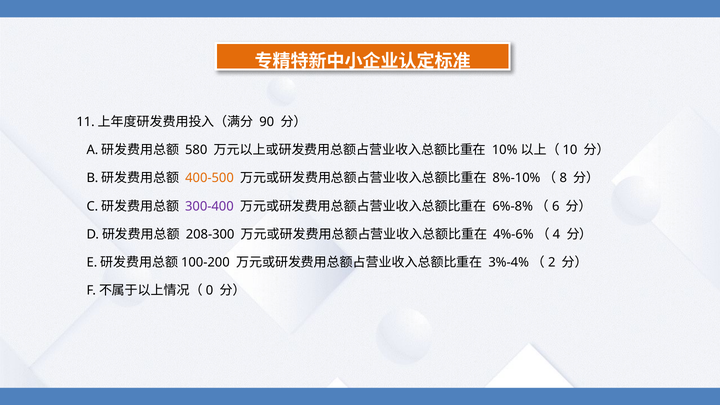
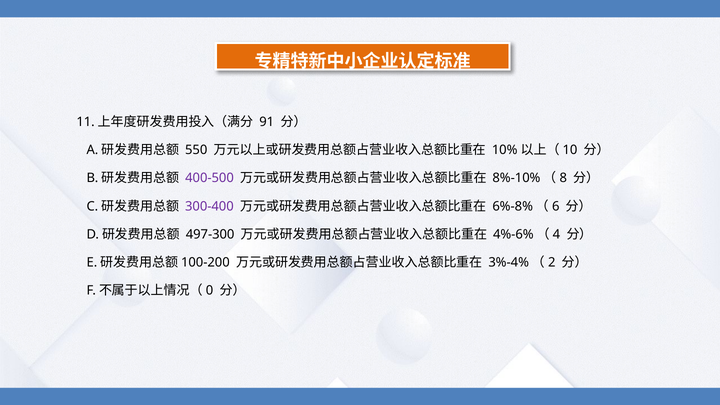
90: 90 -> 91 (267, 122)
580: 580 -> 550 (196, 150)
400-500 colour: orange -> purple (210, 178)
208-300: 208-300 -> 497-300 (210, 234)
